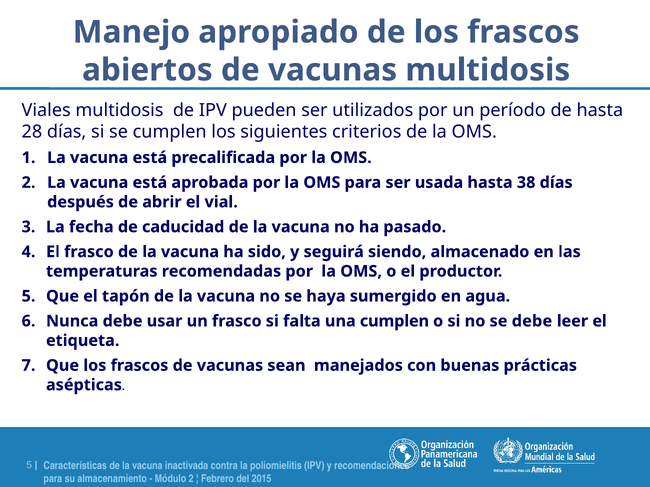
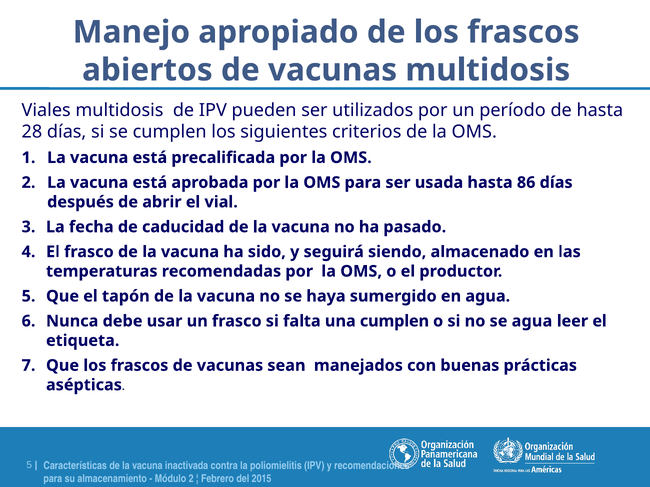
38: 38 -> 86 (526, 183)
se debe: debe -> agua (532, 321)
